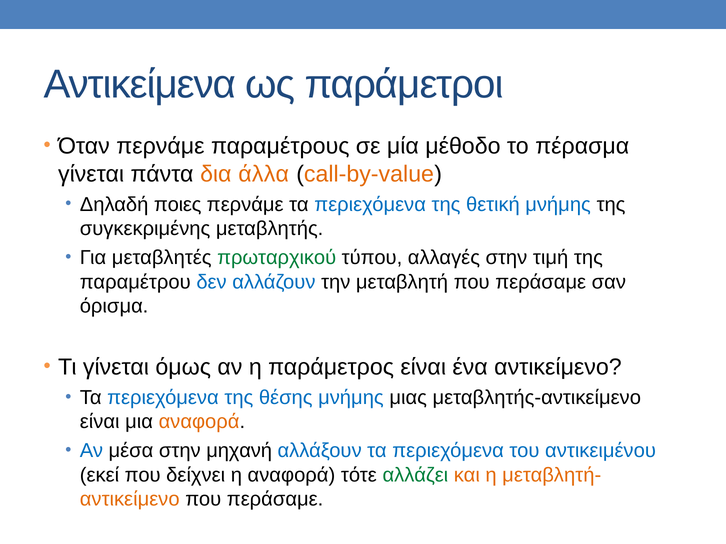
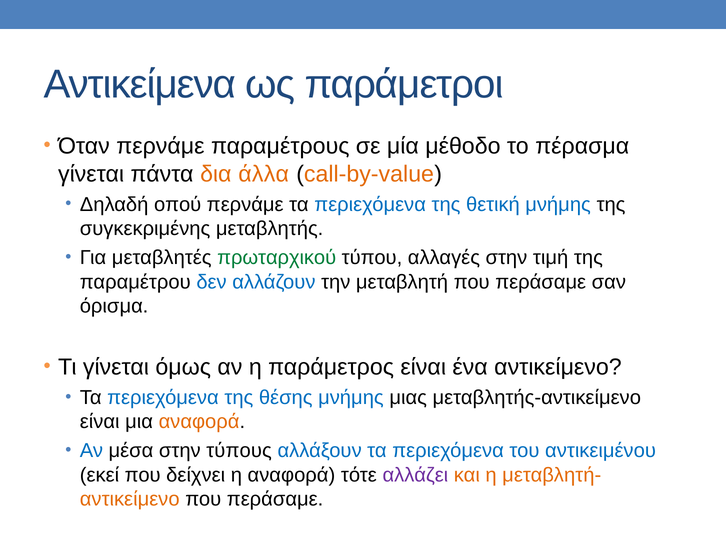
ποιες: ποιες -> οπού (178, 205)
μηχανή: μηχανή -> τύπους (239, 451)
αλλάζει colour: green -> purple (415, 475)
